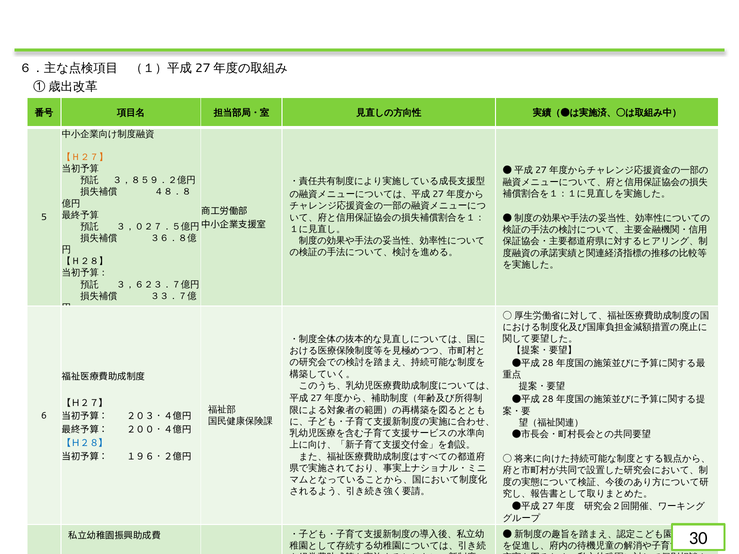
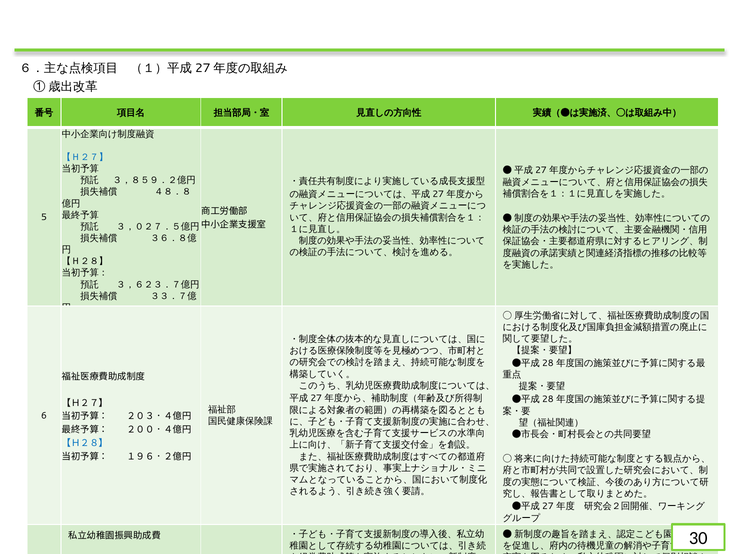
【Ｈ２７】 colour: orange -> blue (85, 157)
